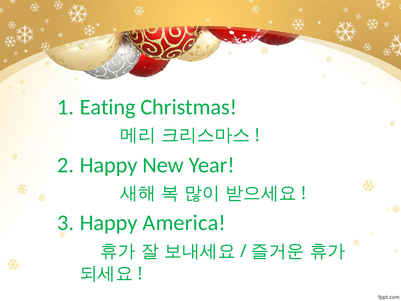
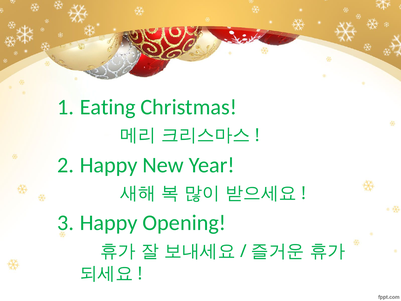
America: America -> Opening (184, 223)
